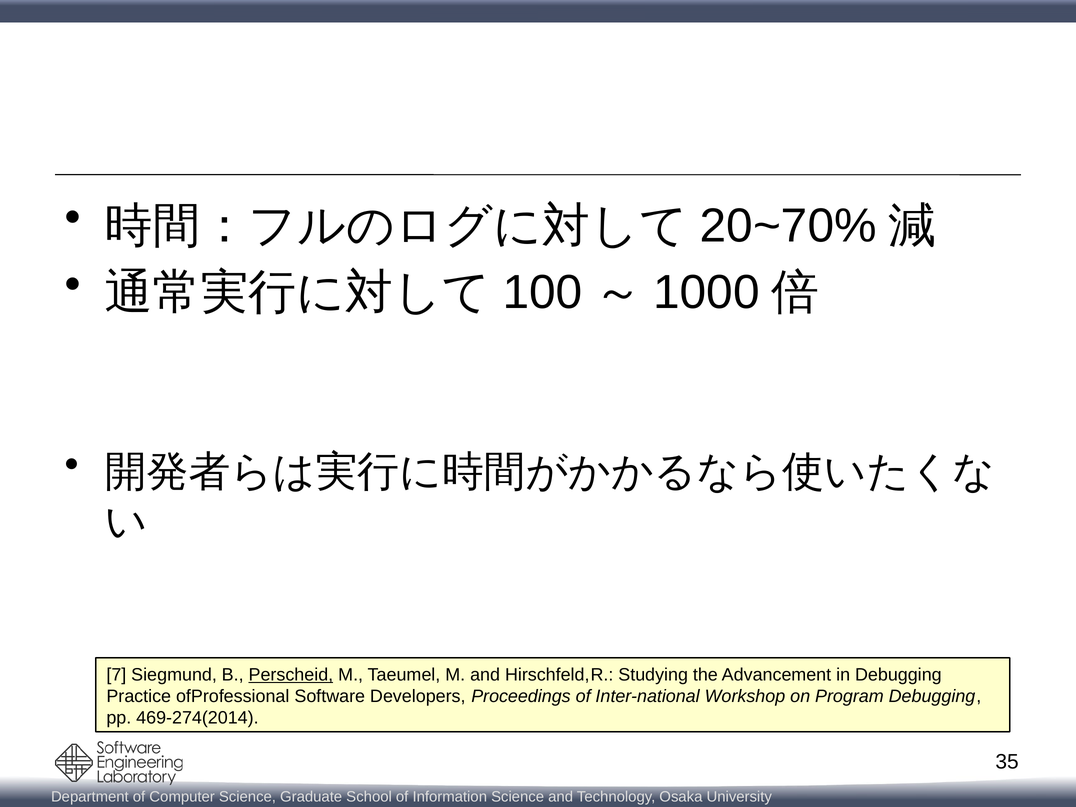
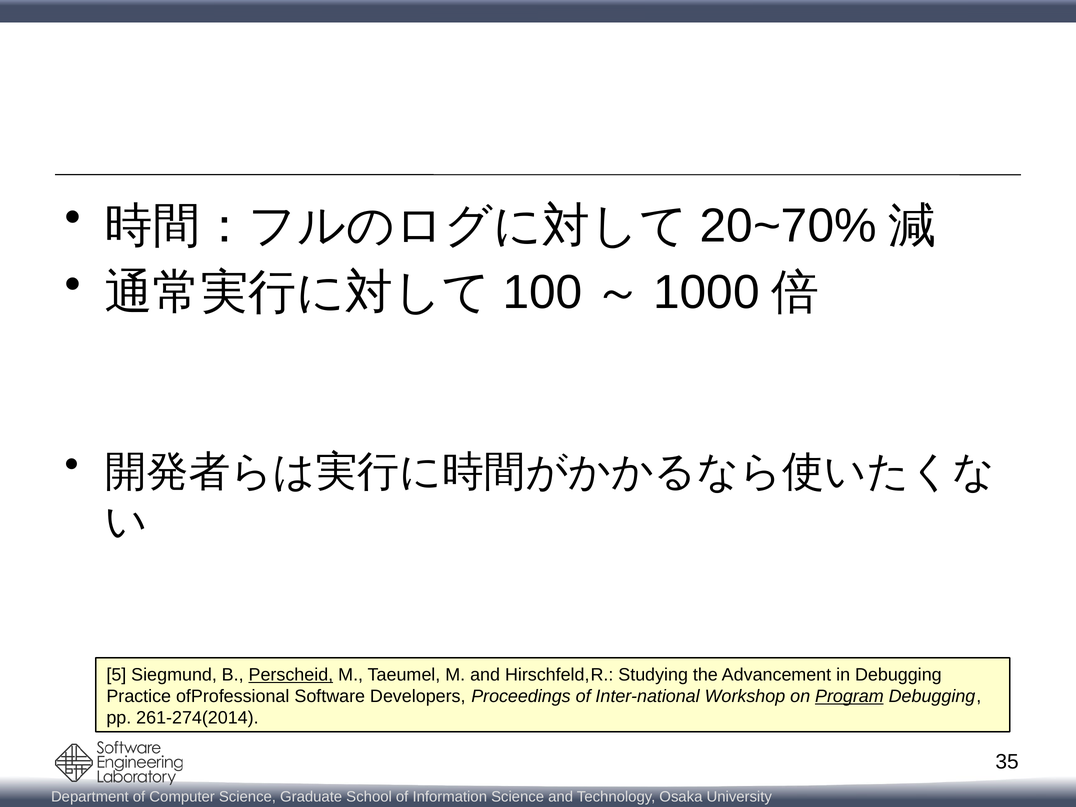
7: 7 -> 5 (116, 675)
Program underline: none -> present (849, 696)
469-274(2014: 469-274(2014 -> 261-274(2014 (197, 718)
